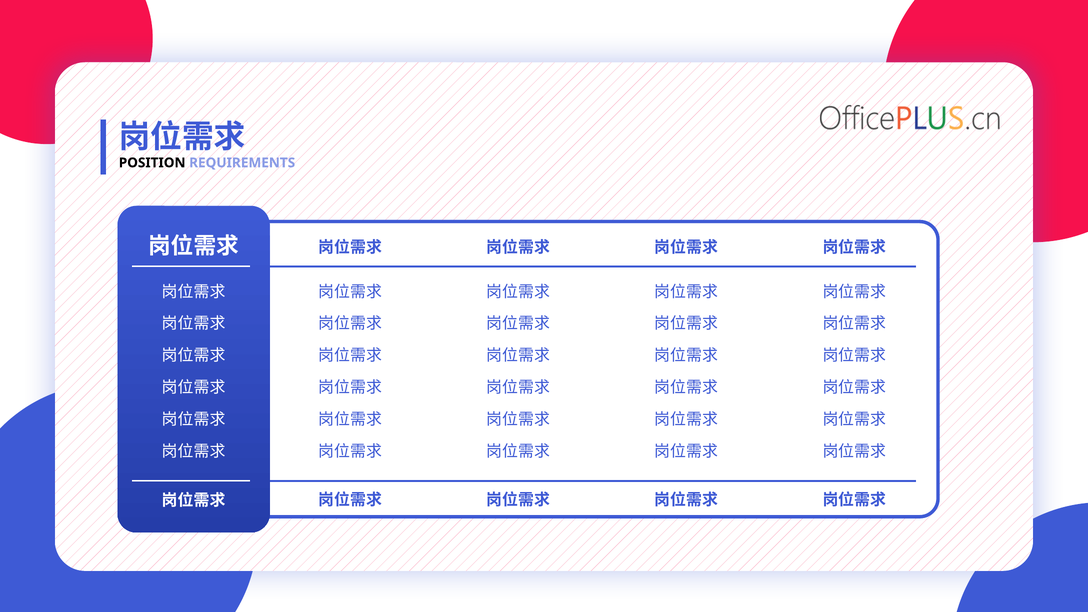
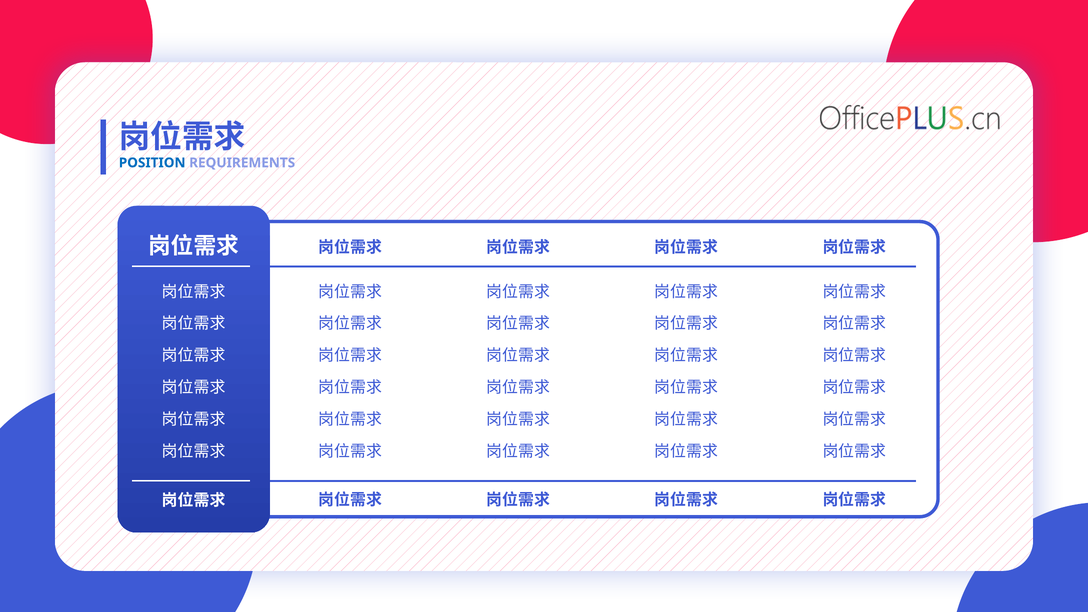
POSITION colour: black -> blue (152, 163)
